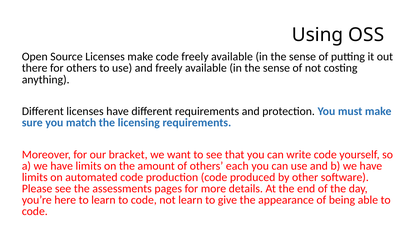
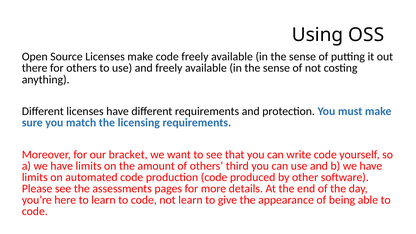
each: each -> third (237, 166)
